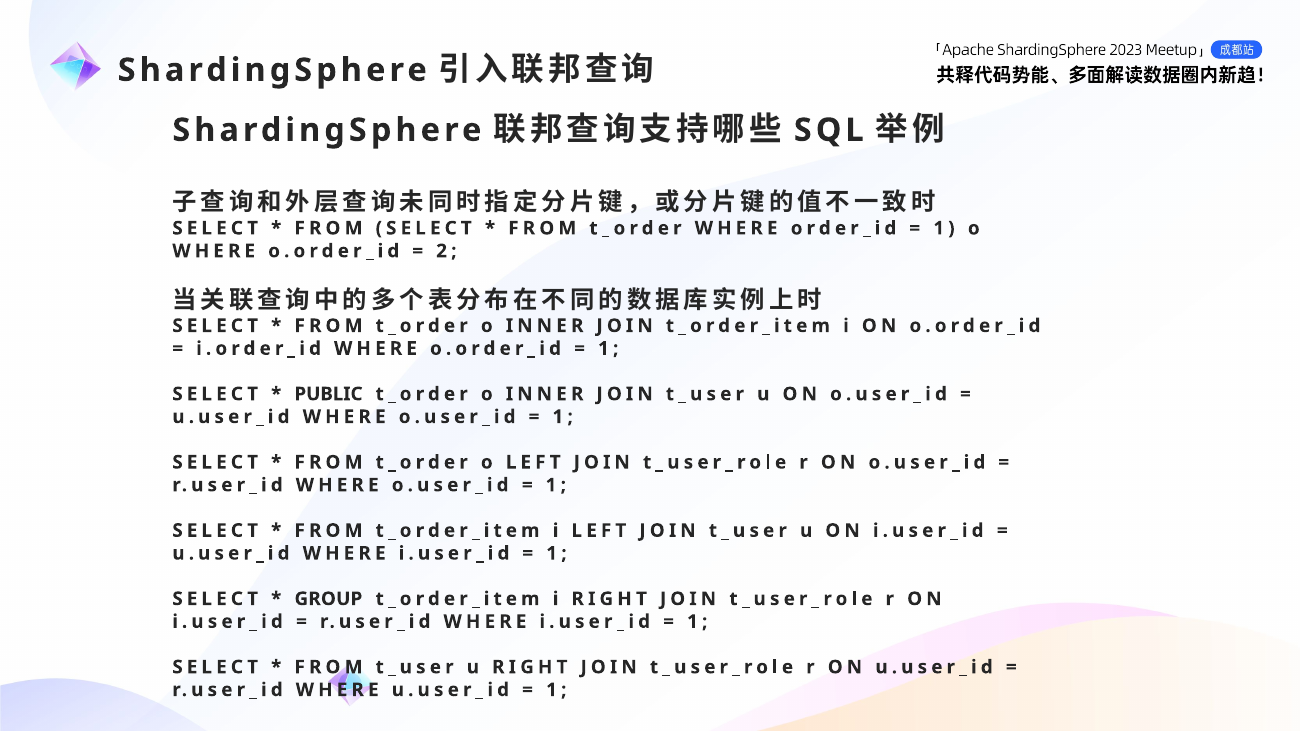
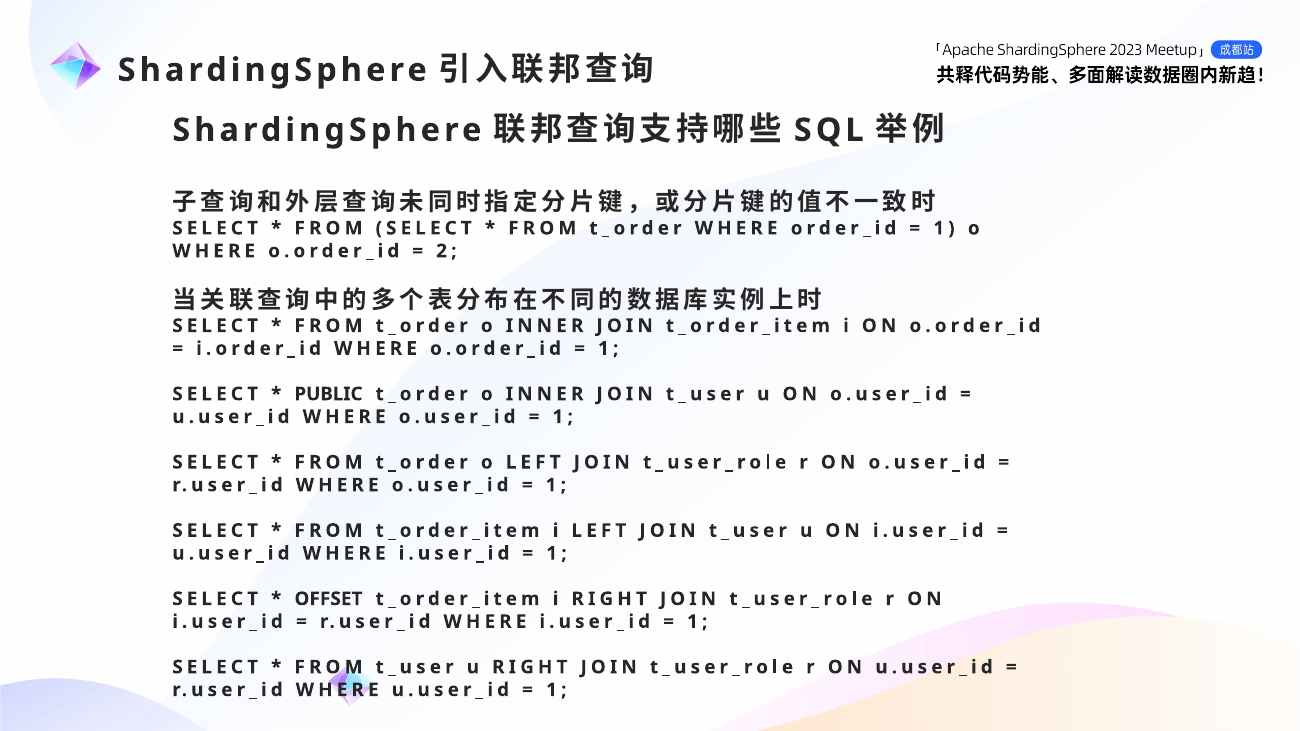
GROUP: GROUP -> OFFSET (328, 599)
